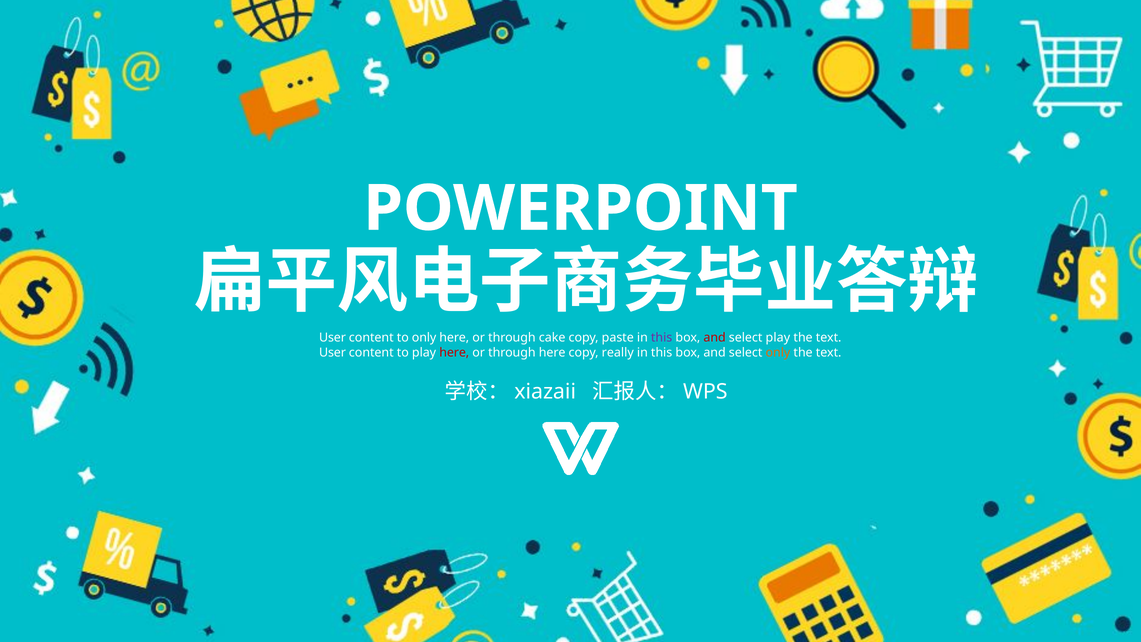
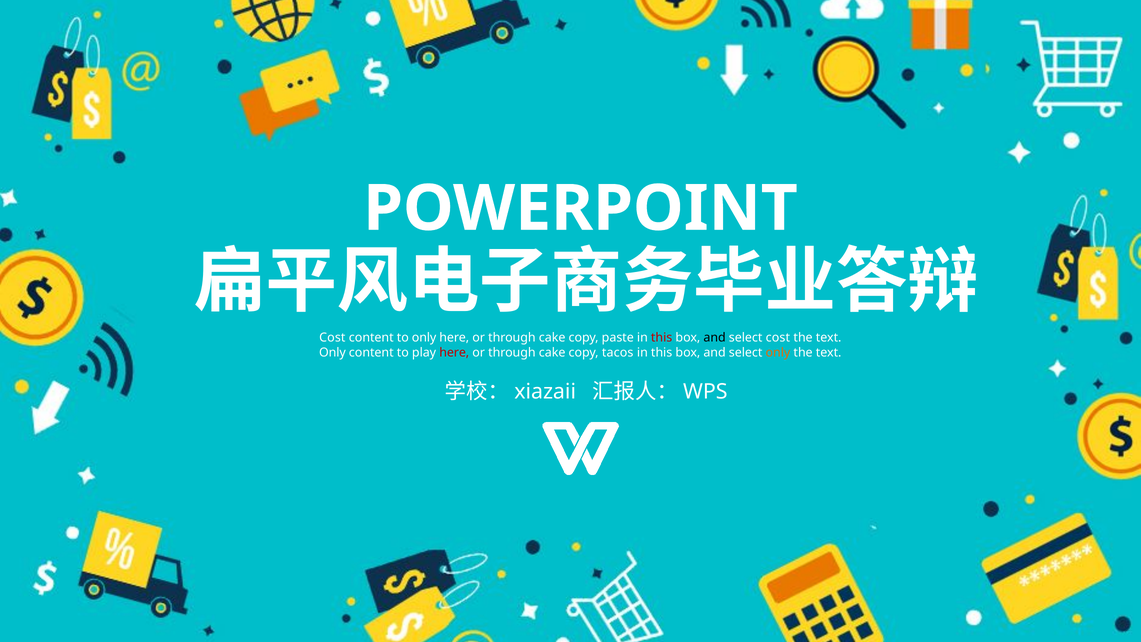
User: User -> Cost (332, 338)
this colour: purple -> red (662, 338)
and colour: red -> black (715, 338)
select play: play -> cost (778, 338)
User: User -> Only (332, 353)
here: here -> cake (552, 353)
really: really -> tacos (618, 353)
